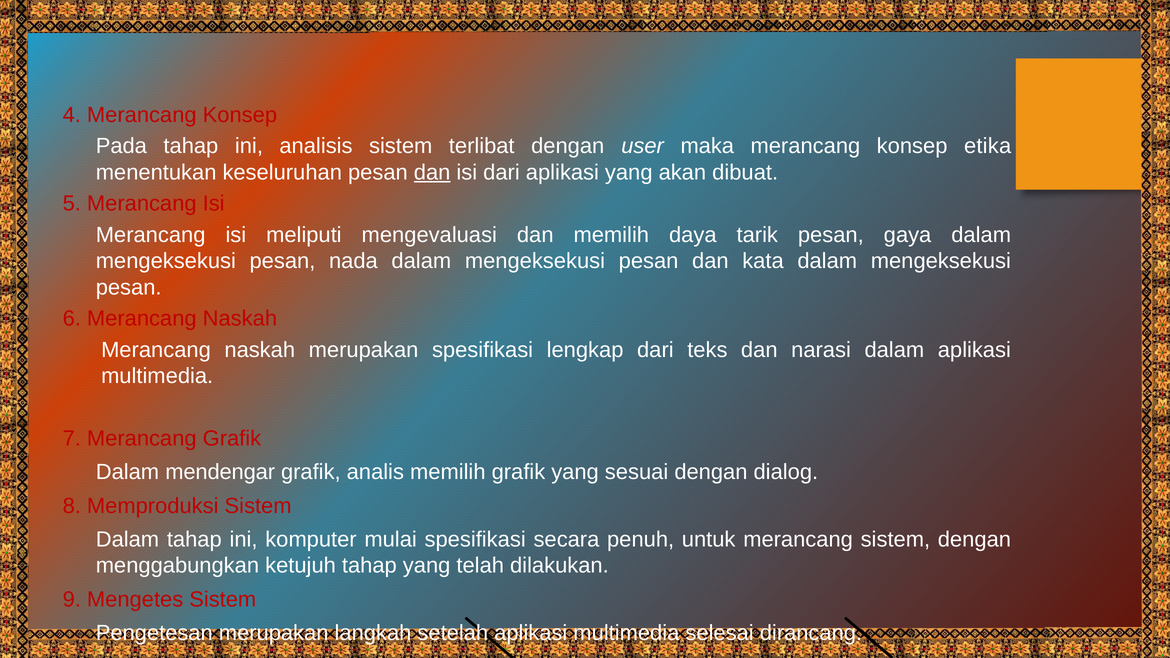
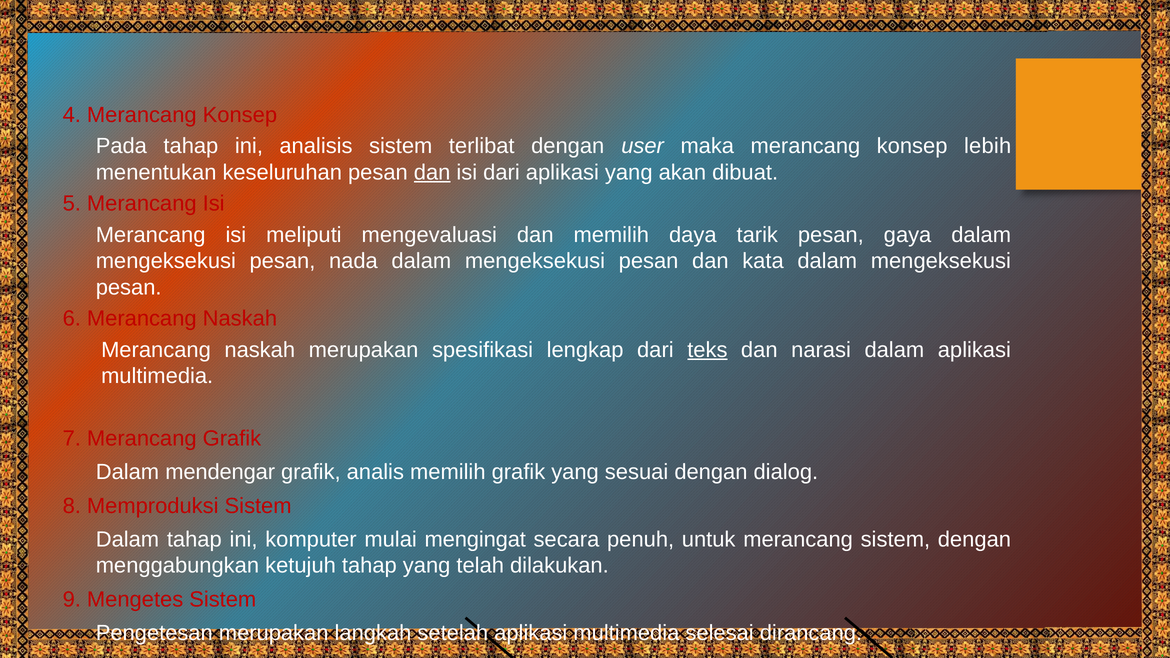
etika: etika -> lebih (988, 146)
teks underline: none -> present (707, 350)
mulai spesifikasi: spesifikasi -> mengingat (475, 540)
